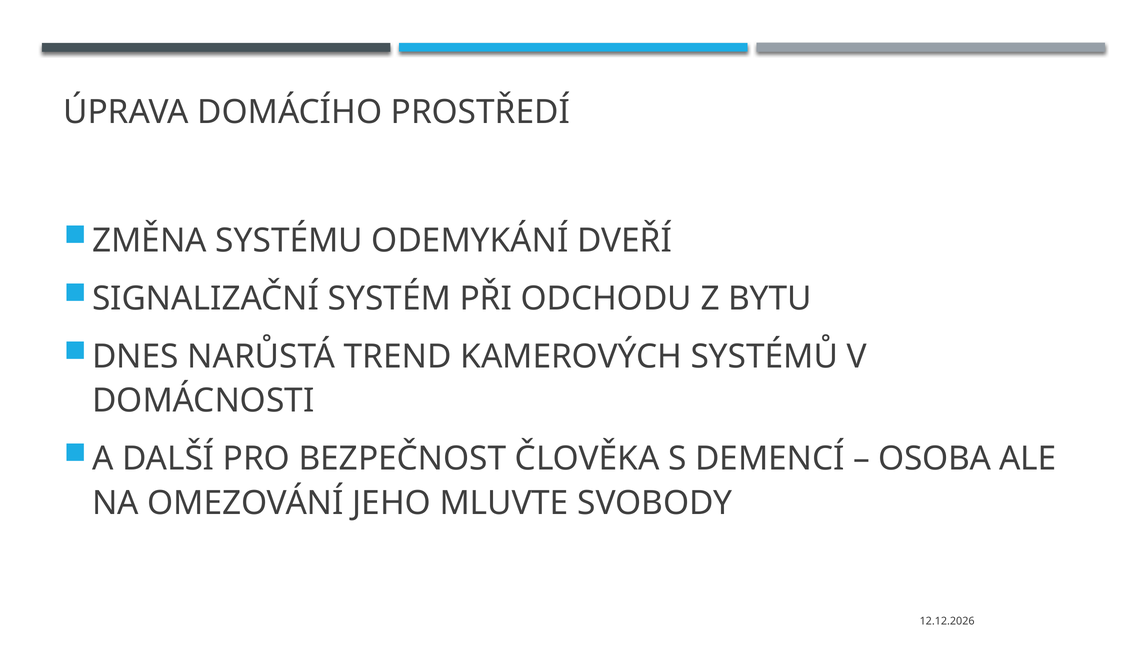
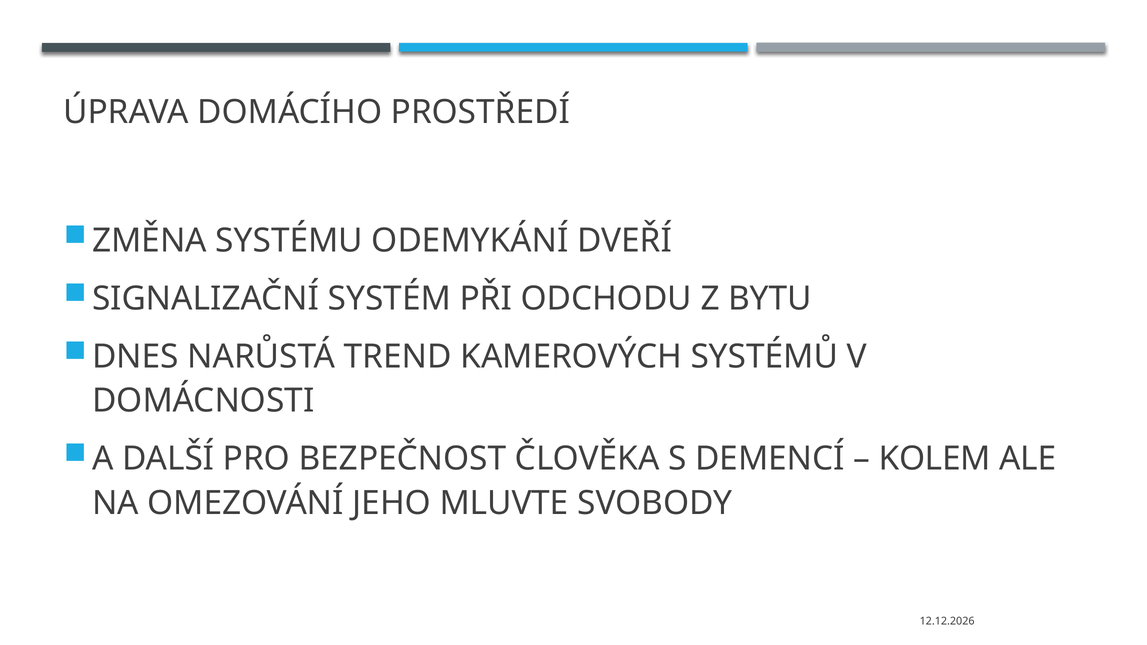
OSOBA: OSOBA -> KOLEM (935, 459)
